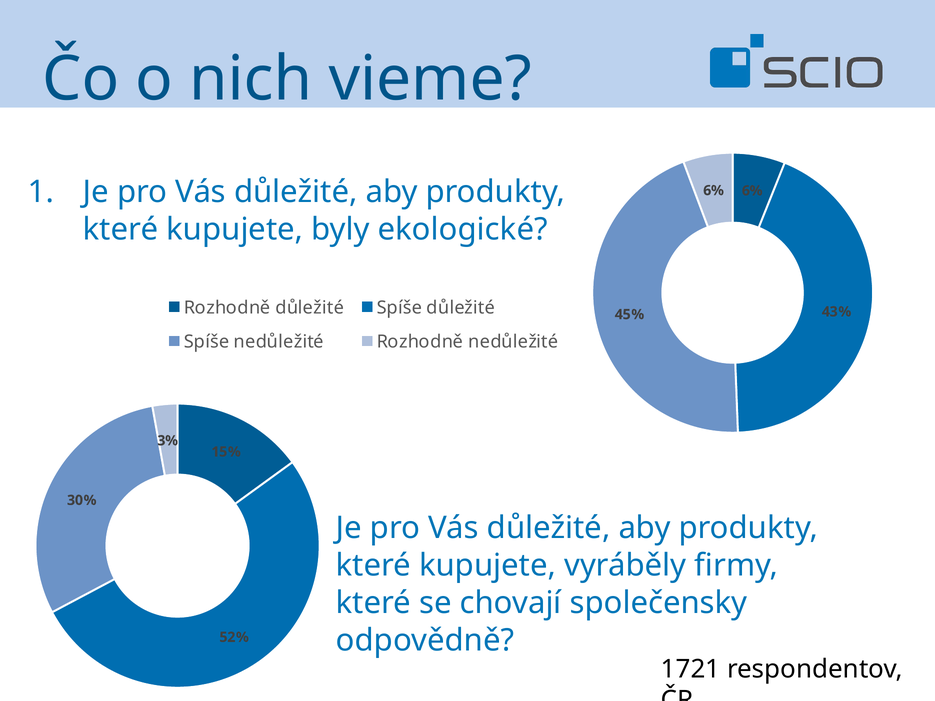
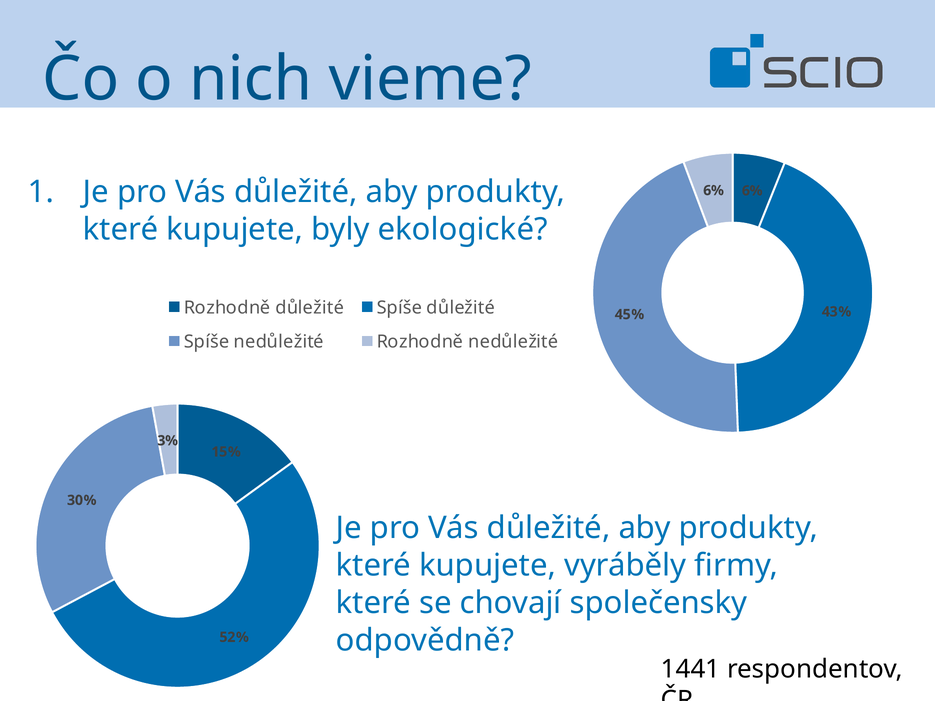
1721: 1721 -> 1441 (691, 669)
